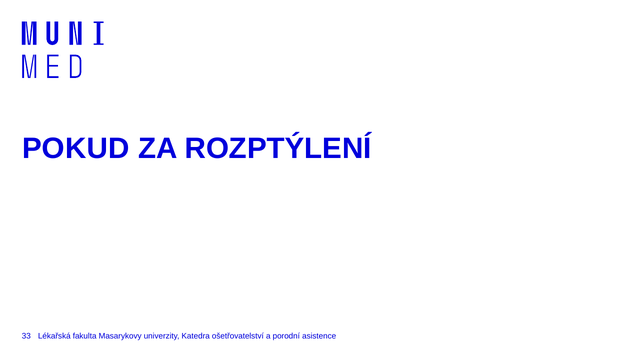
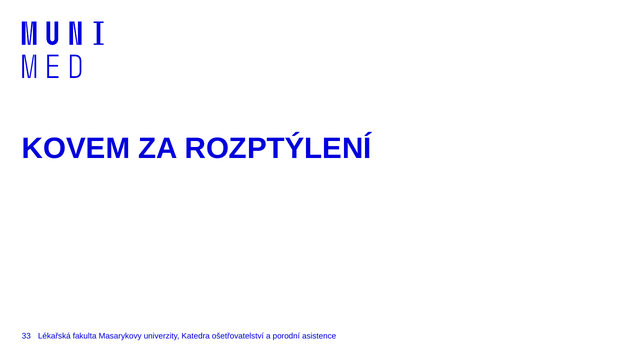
POKUD: POKUD -> KOVEM (76, 149)
